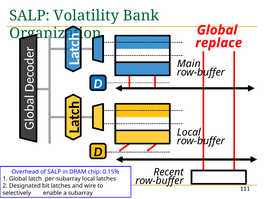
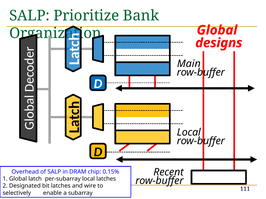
Volatility: Volatility -> Prioritize (86, 16)
replace: replace -> designs (219, 43)
